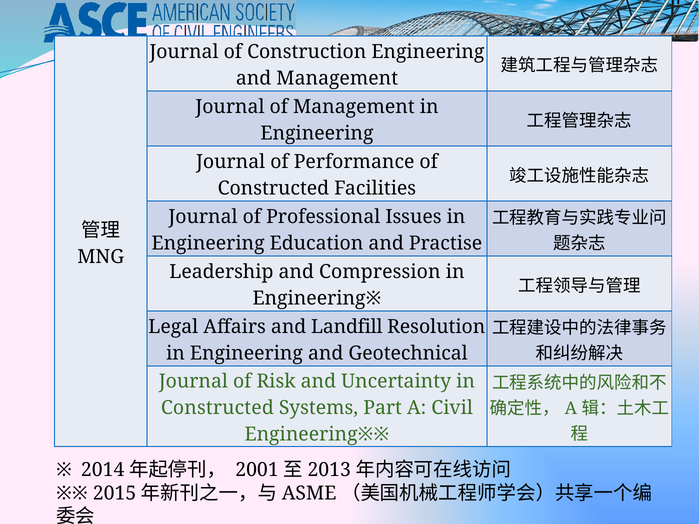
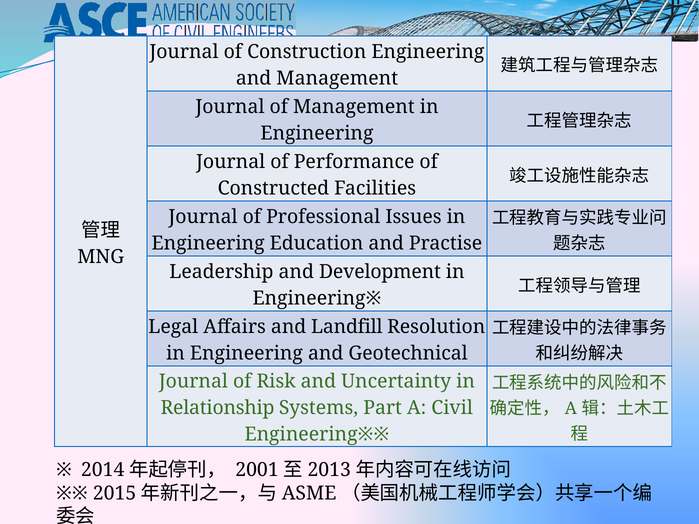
Compression: Compression -> Development (380, 272)
Constructed: Constructed -> Relationship (218, 408)
